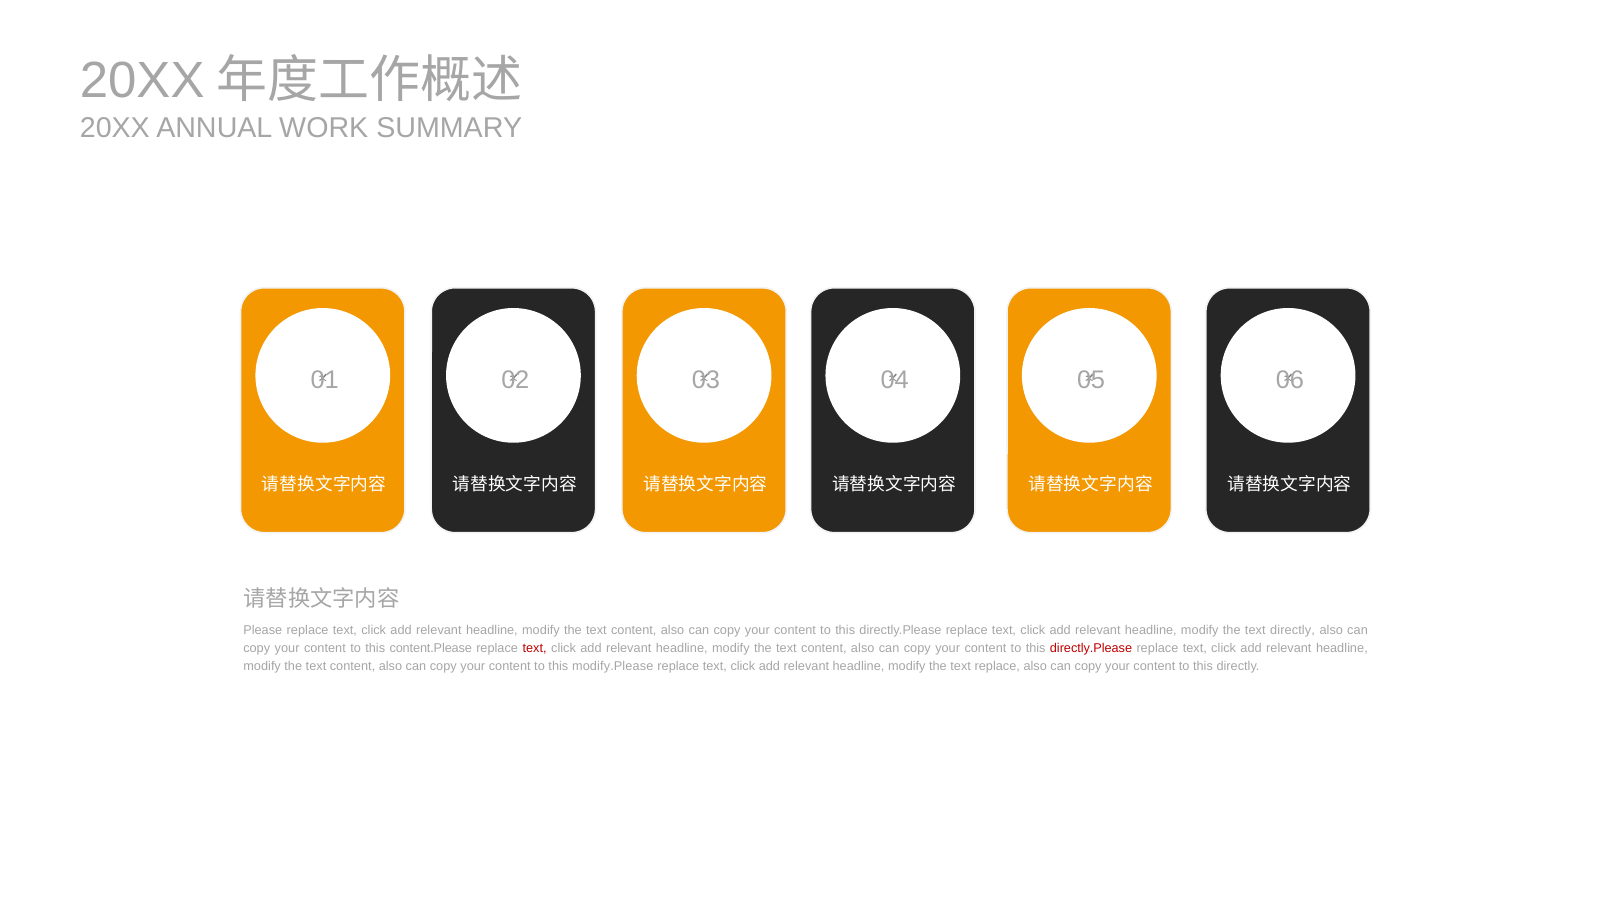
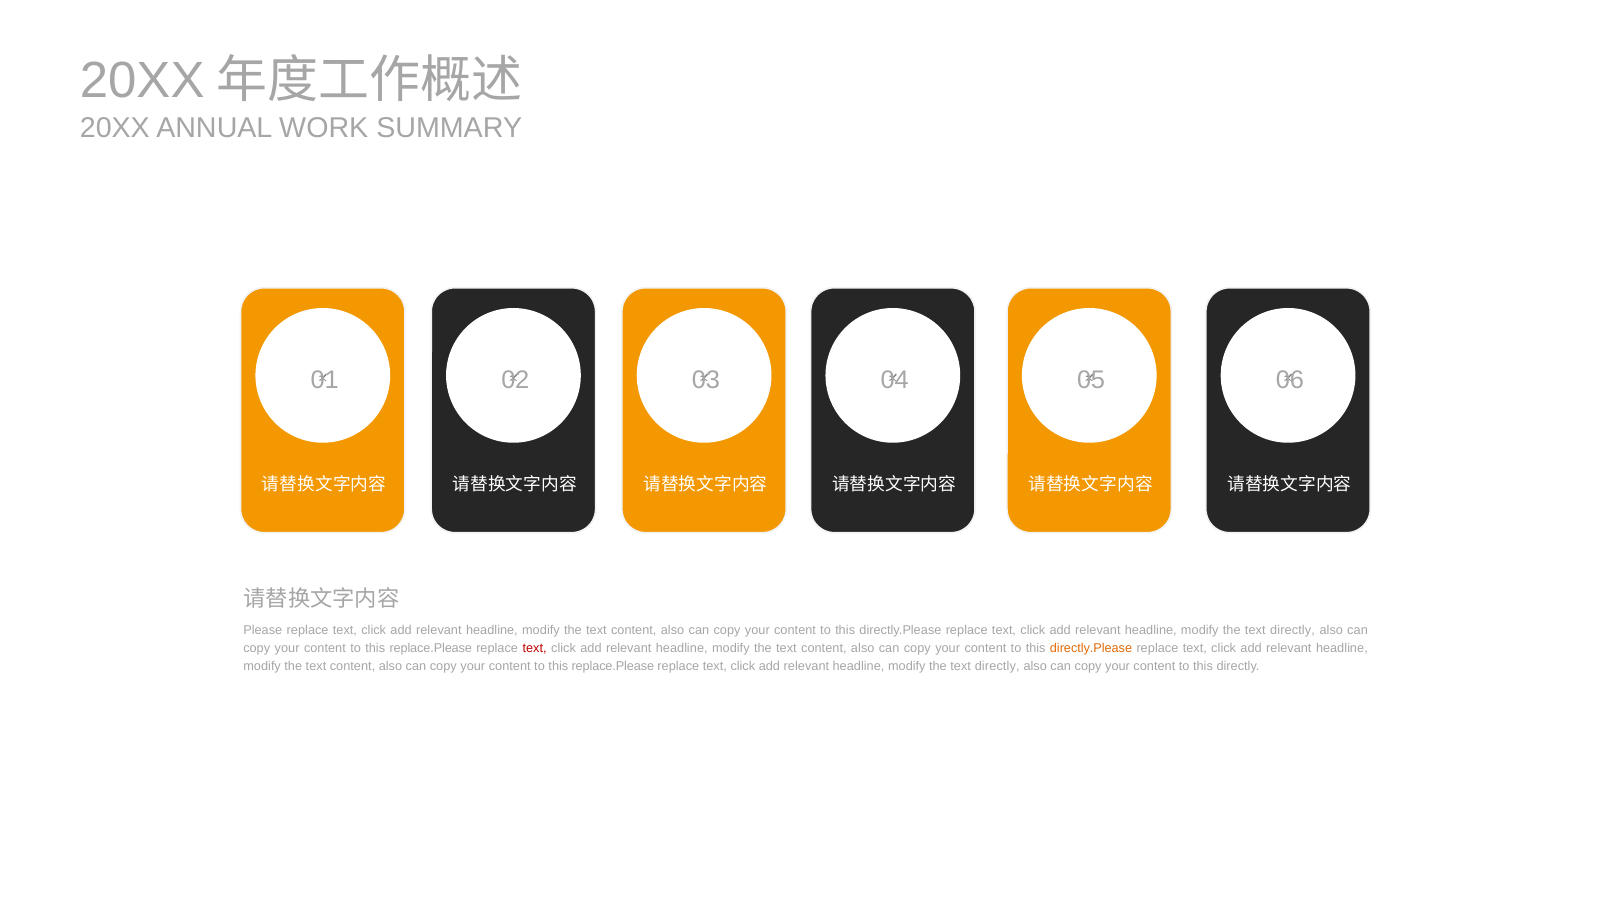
content.Please: content.Please -> replace.Please (431, 648)
directly.Please colour: red -> orange (1091, 648)
modify.Please: modify.Please -> replace.Please (613, 667)
replace: replace -> directly (997, 667)
